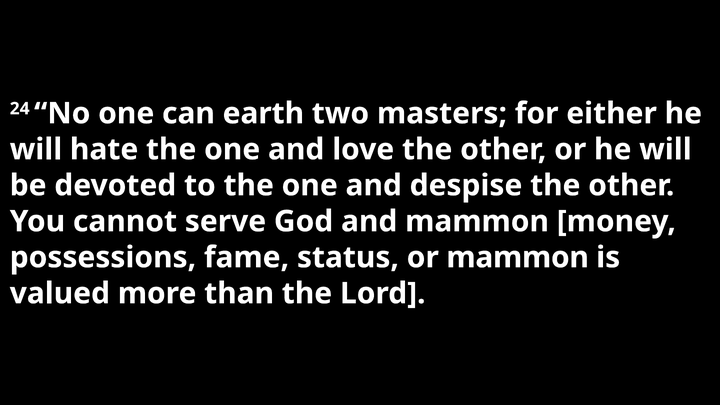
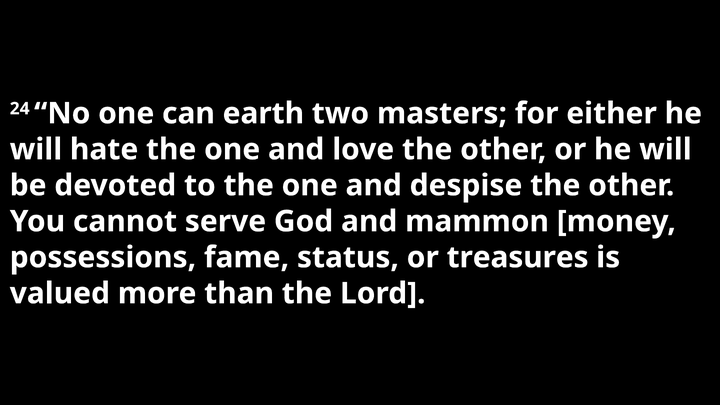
or mammon: mammon -> treasures (518, 257)
